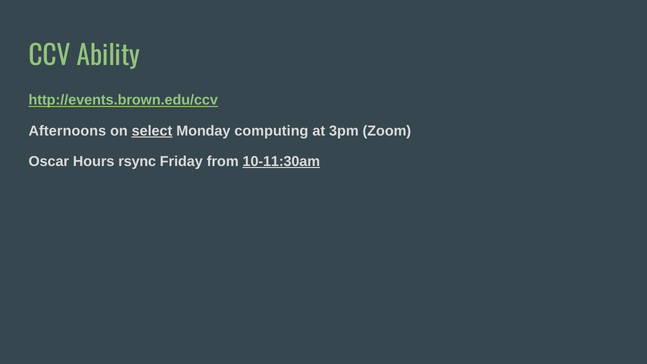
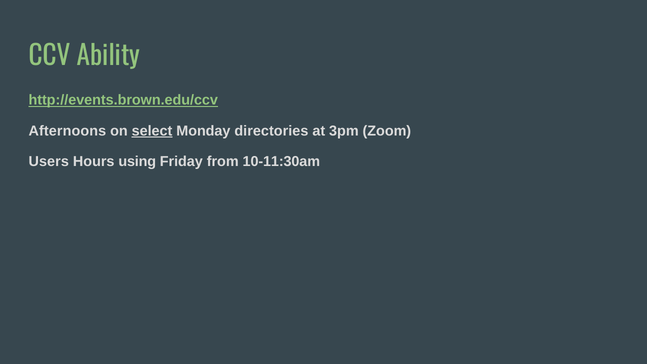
computing: computing -> directories (271, 131)
Oscar: Oscar -> Users (49, 161)
rsync: rsync -> using (137, 161)
10-11:30am underline: present -> none (281, 161)
